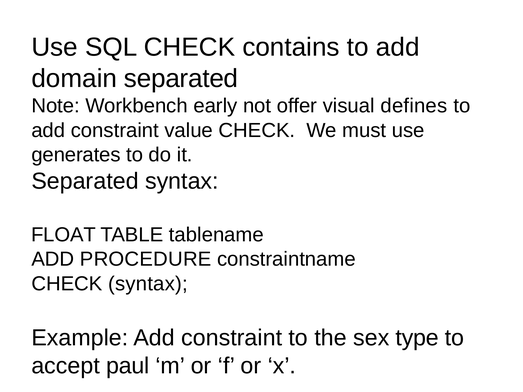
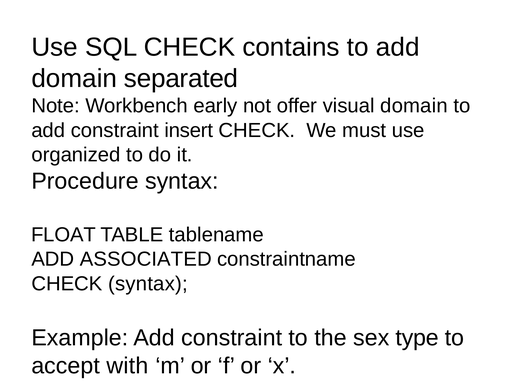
visual defines: defines -> domain (414, 106)
value: value -> insert (189, 130)
generates: generates -> organized (76, 155)
Separated: Separated -> Procedure (85, 181)
PROCEDURE: PROCEDURE -> ASSOCIATED (146, 259)
paul: paul -> with (128, 366)
